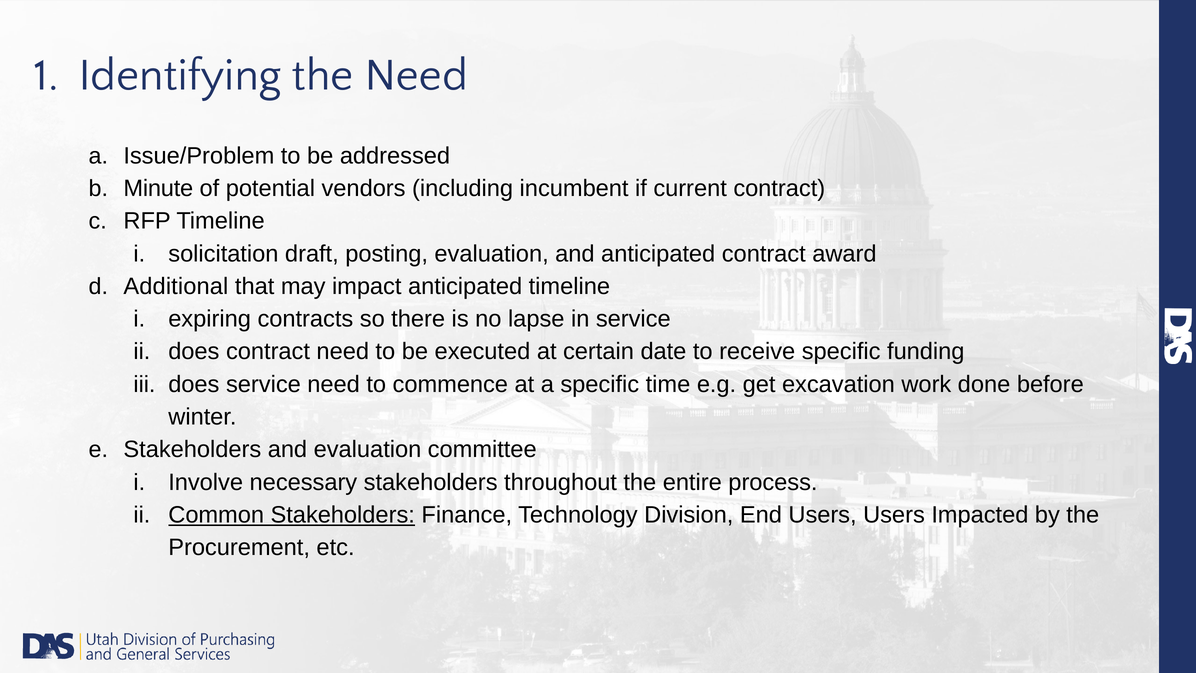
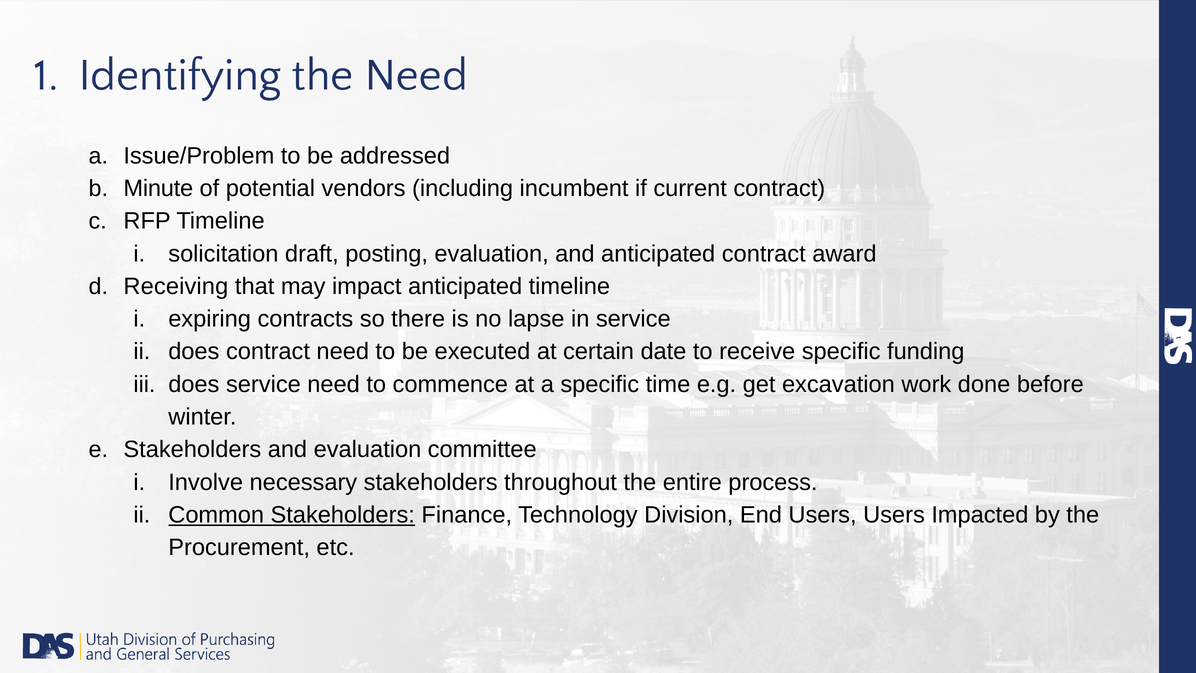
Additional: Additional -> Receiving (176, 286)
